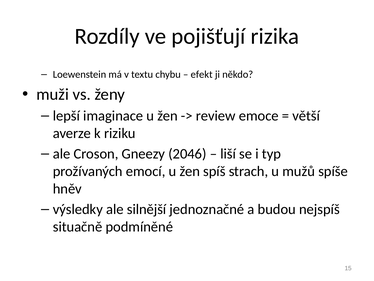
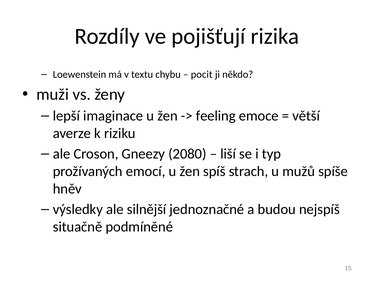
efekt: efekt -> pocit (202, 74)
review: review -> feeling (216, 116)
2046: 2046 -> 2080 (187, 154)
